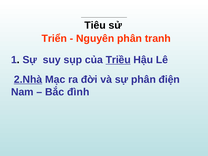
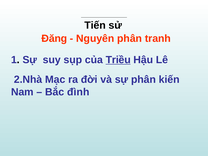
Tiêu: Tiêu -> Tiến (95, 25)
Triển: Triển -> Đăng (54, 38)
2.Nhà underline: present -> none (28, 79)
điện: điện -> kiến (169, 79)
